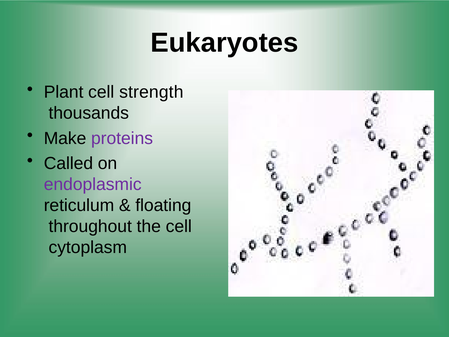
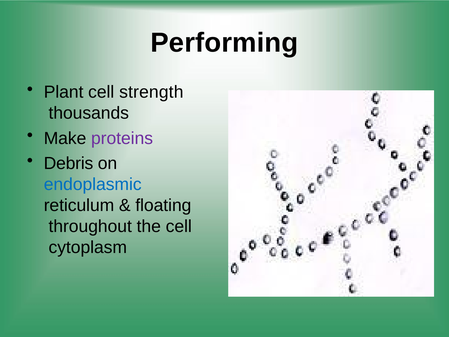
Eukaryotes: Eukaryotes -> Performing (224, 43)
Called: Called -> Debris (69, 163)
endoplasmic colour: purple -> blue (93, 184)
